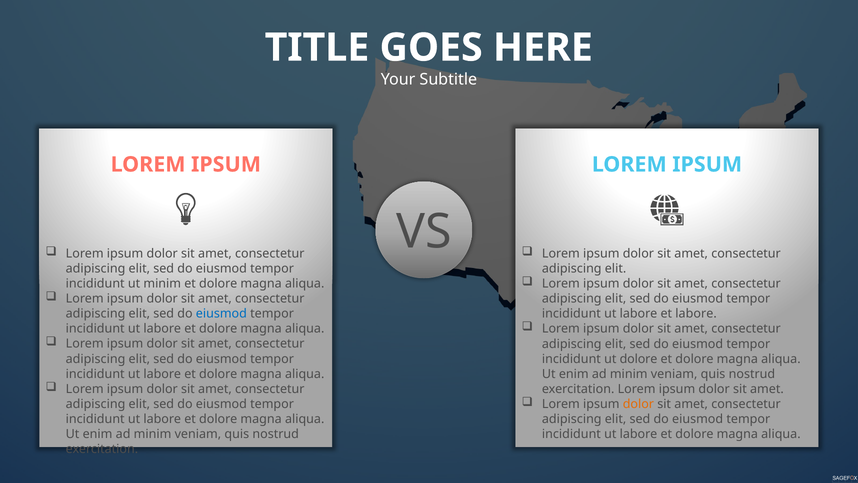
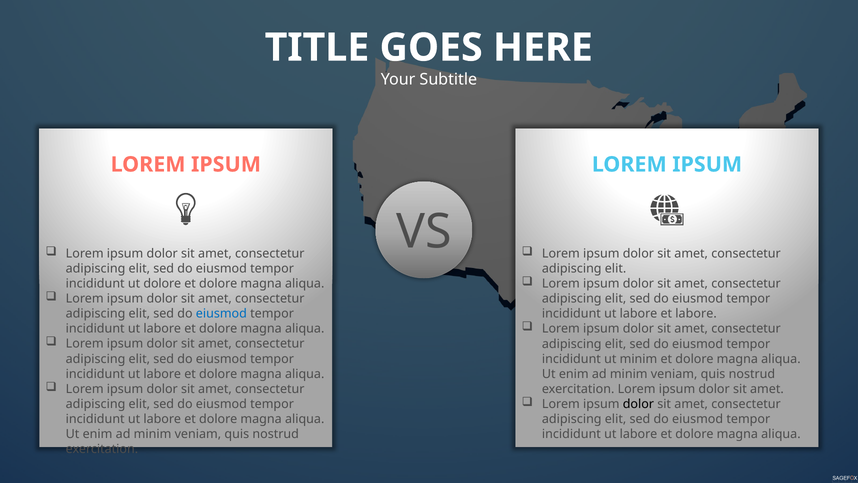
ut minim: minim -> dolore (162, 283)
ut dolore: dolore -> minim (638, 359)
dolor colour: orange -> black (638, 404)
